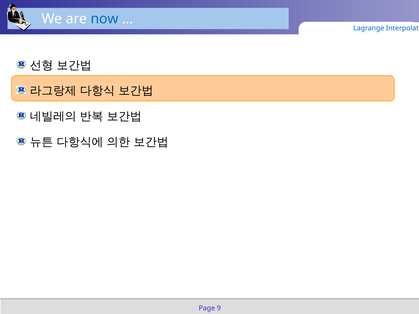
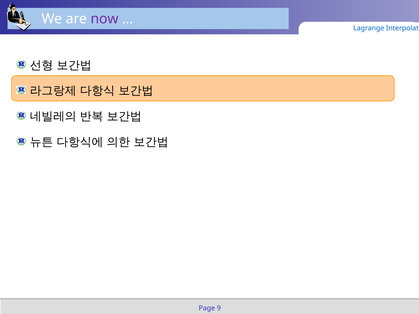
now colour: blue -> purple (104, 19)
